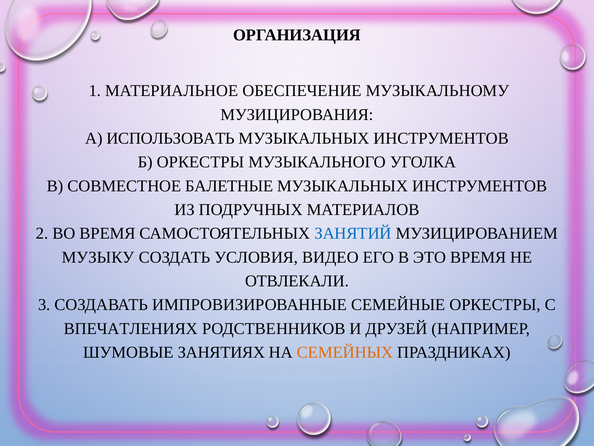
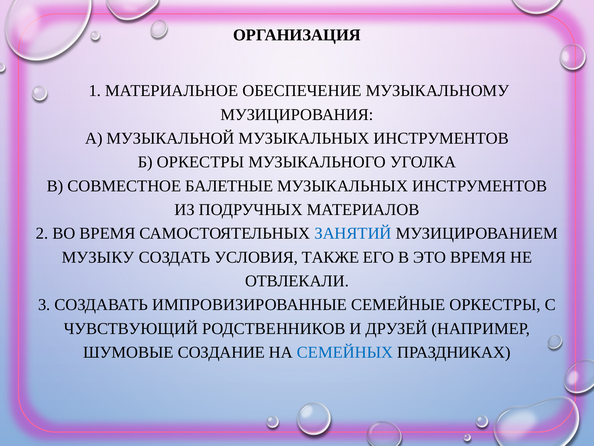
ИСПОЛЬЗОВАТЬ: ИСПОЛЬЗОВАТЬ -> МУЗЫКАЛЬНОЙ (171, 138)
ВИДЕО: ВИДЕО -> ТАКЖЕ (331, 257)
ВПЕЧАТЛЕНИЯХ: ВПЕЧАТЛЕНИЯХ -> ЧУВСТВУЮЩИЙ (131, 328)
ЗАНЯТИЯХ: ЗАНЯТИЯХ -> СОЗДАНИЕ (221, 352)
СЕМЕЙНЫХ colour: orange -> blue (345, 352)
